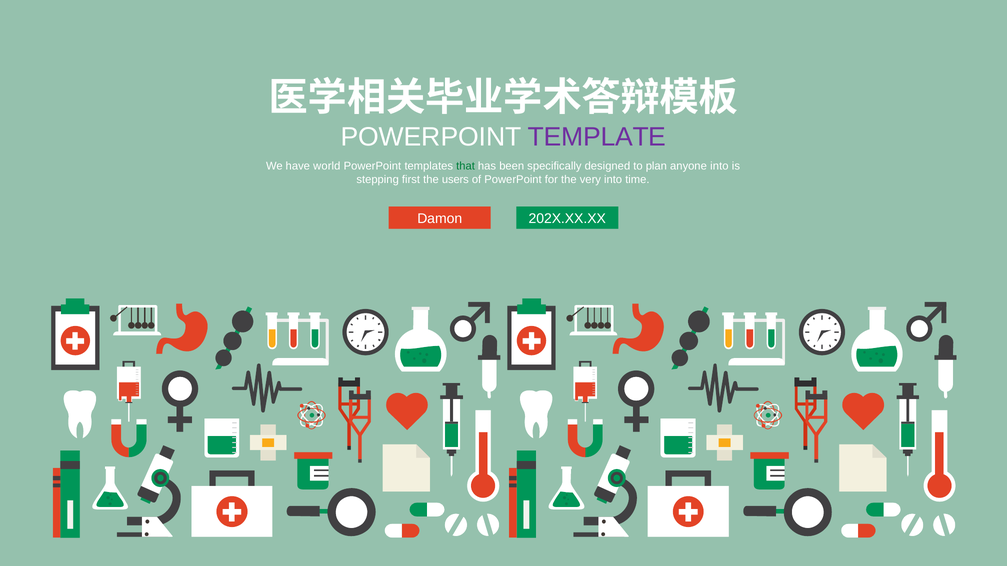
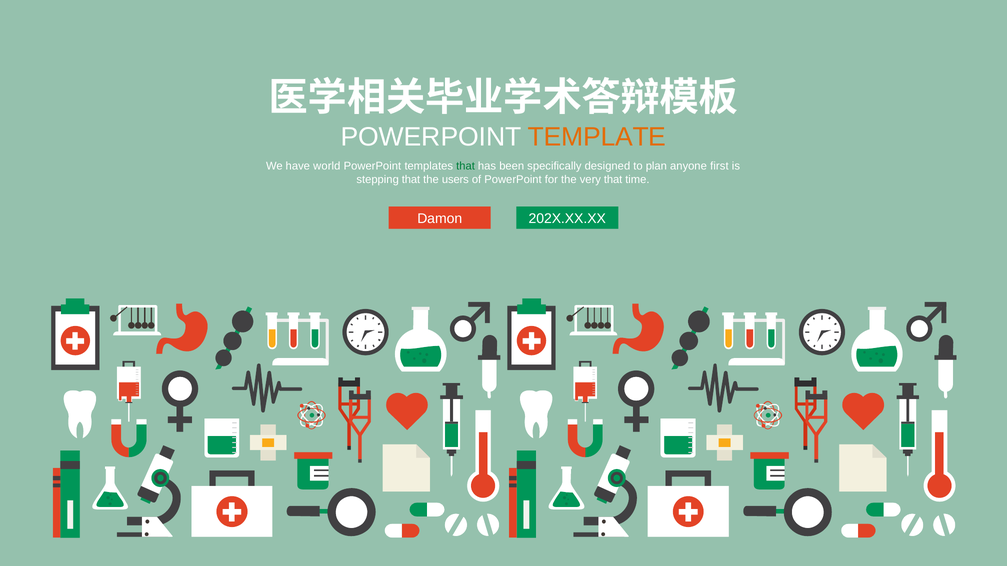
TEMPLATE colour: purple -> orange (597, 137)
anyone into: into -> first (719, 166)
stepping first: first -> that (411, 180)
very into: into -> that (613, 180)
